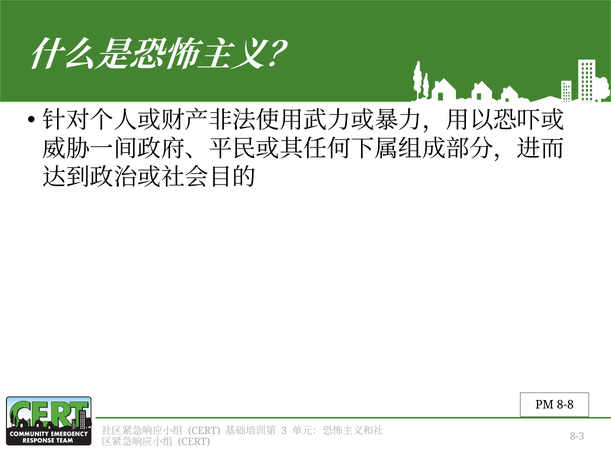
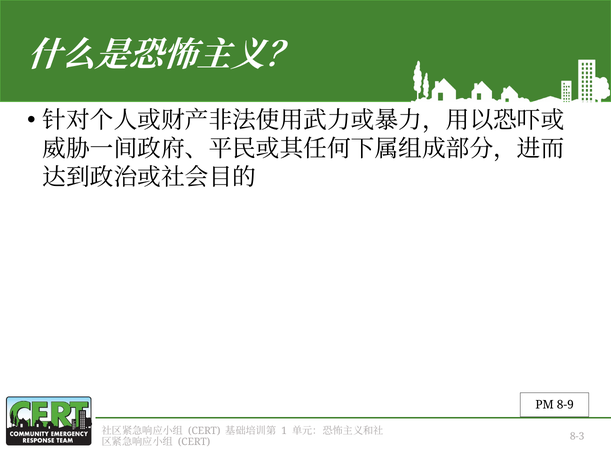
8-8: 8-8 -> 8-9 (565, 405)
3: 3 -> 1 (284, 431)
